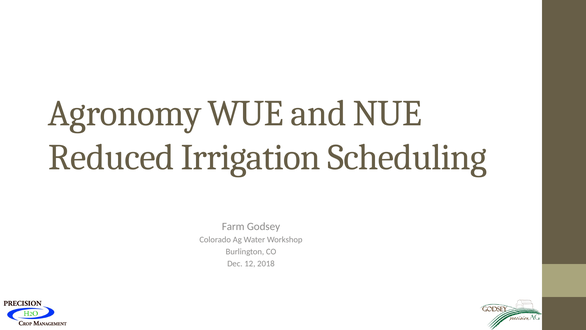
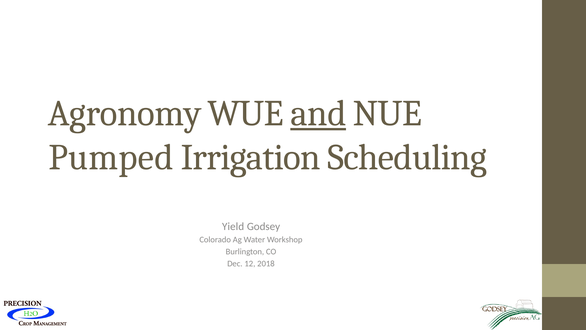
and underline: none -> present (318, 113)
Reduced: Reduced -> Pumped (111, 157)
Farm: Farm -> Yield (233, 226)
